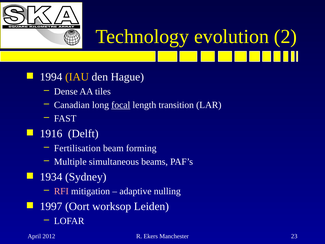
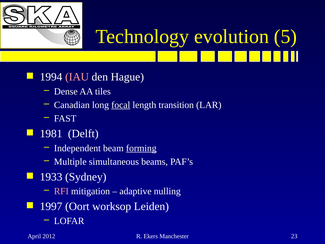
2: 2 -> 5 (286, 37)
IAU colour: yellow -> pink (77, 77)
1916: 1916 -> 1981 (51, 134)
Fertilisation: Fertilisation -> Independent (77, 148)
forming underline: none -> present (141, 148)
1934: 1934 -> 1933 (51, 177)
